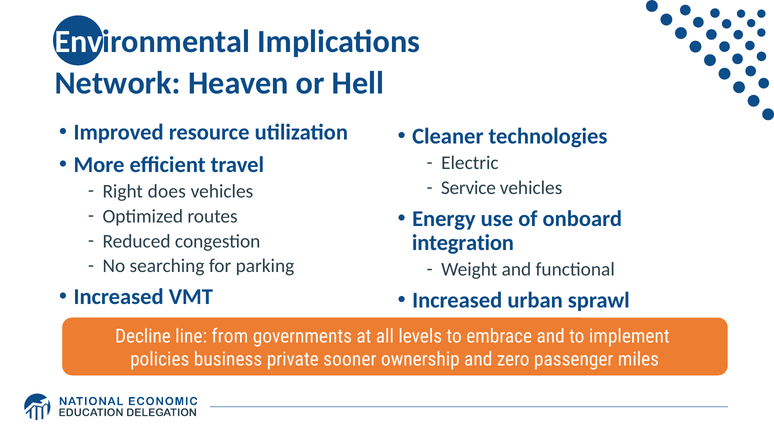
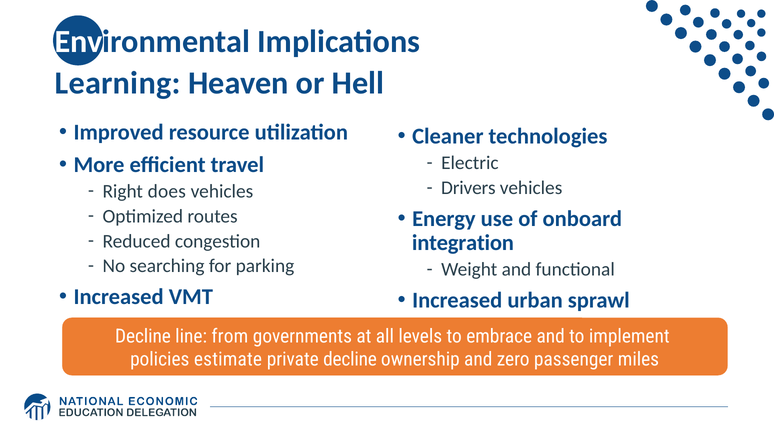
Network: Network -> Learning (118, 83)
Service: Service -> Drivers (468, 188)
business: business -> estimate (228, 360)
private sooner: sooner -> decline (350, 360)
